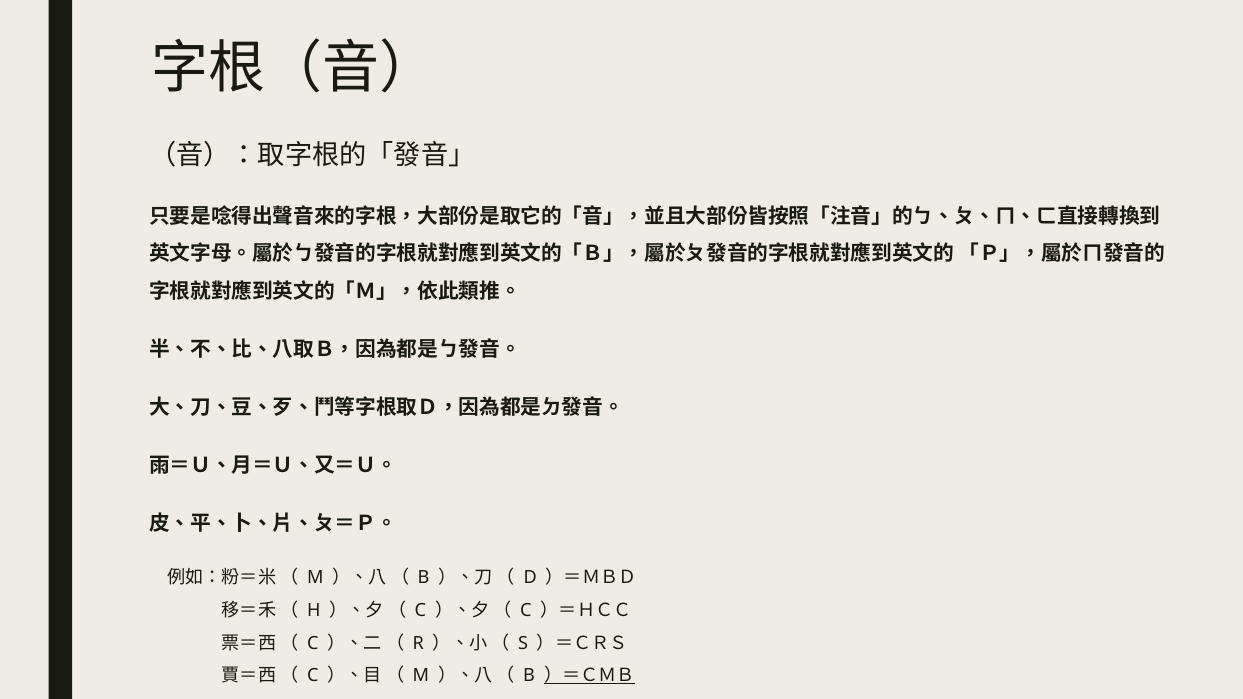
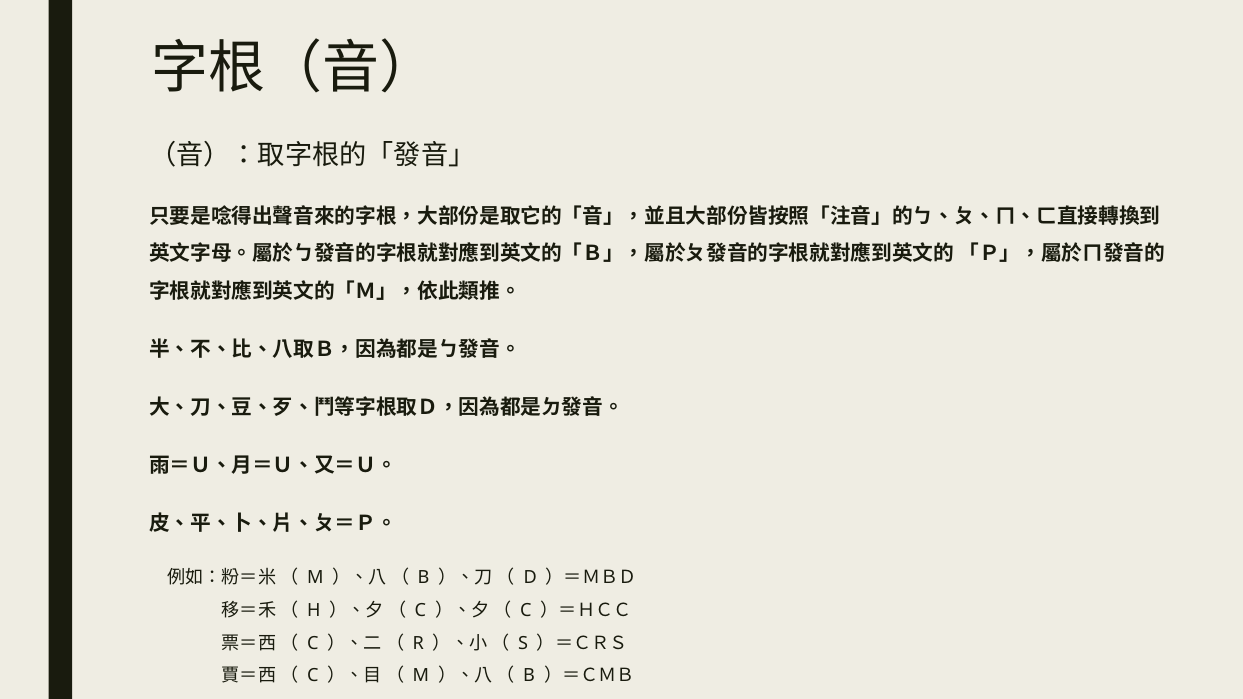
）＝ＣＭＢ underline: present -> none (589, 676)
